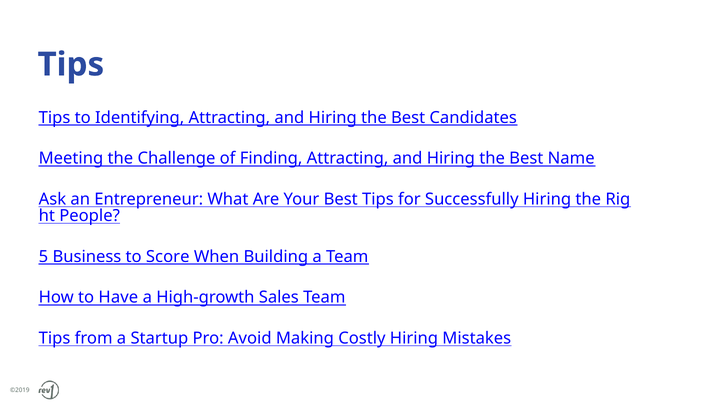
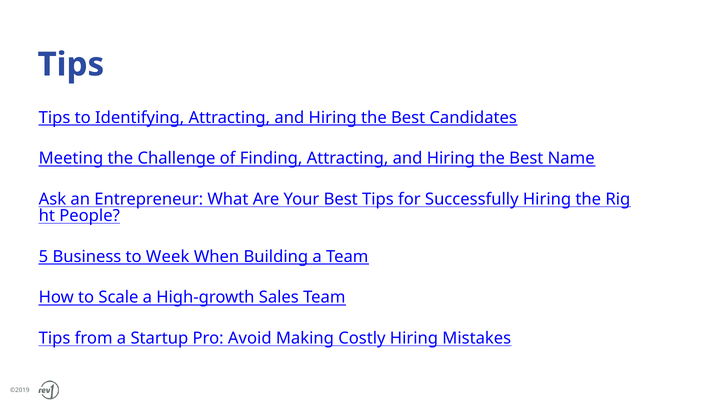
Score: Score -> Week (168, 256)
Have: Have -> Scale (118, 297)
